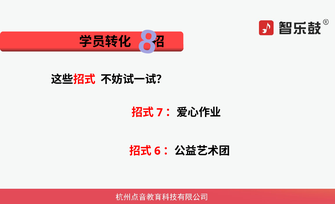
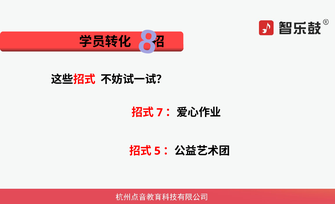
6: 6 -> 5 (157, 151)
